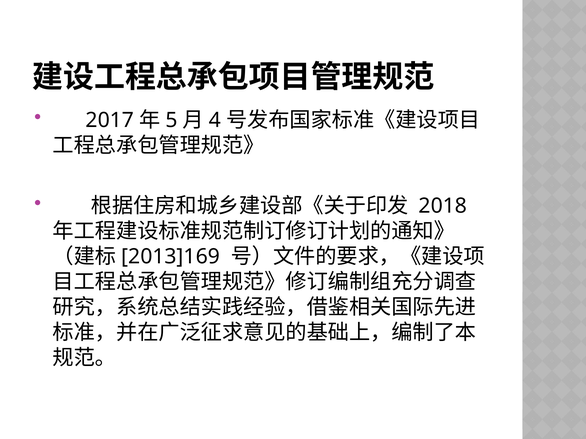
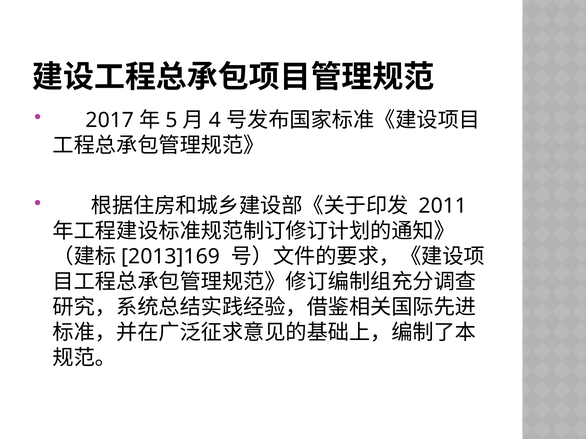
2018: 2018 -> 2011 (443, 206)
